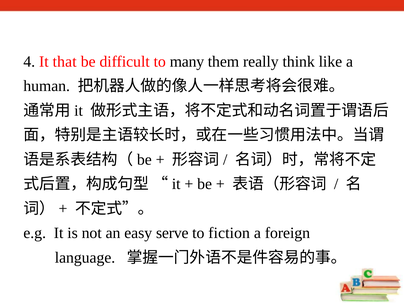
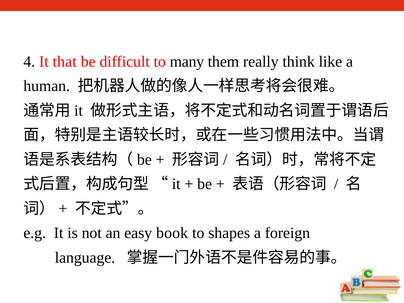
serve: serve -> book (172, 233)
fiction: fiction -> shapes (229, 233)
